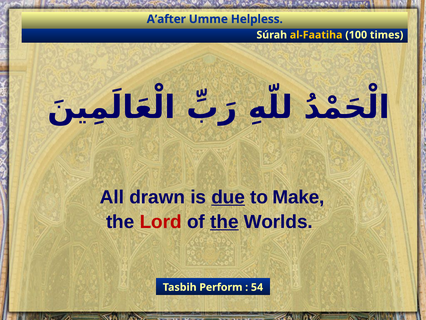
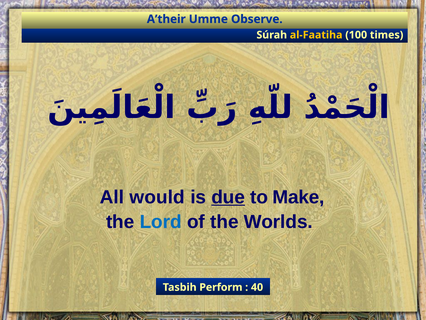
A’after: A’after -> A’their (166, 19)
Helpless: Helpless -> Observe (257, 19)
drawn: drawn -> would (157, 197)
Lord colour: red -> blue (161, 221)
the underline: present -> none (224, 221)
54: 54 -> 40 (257, 287)
